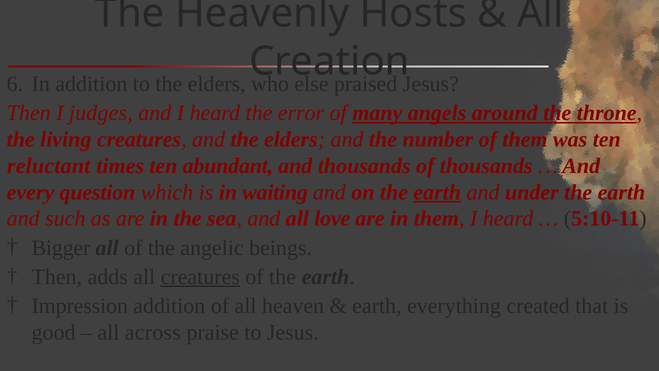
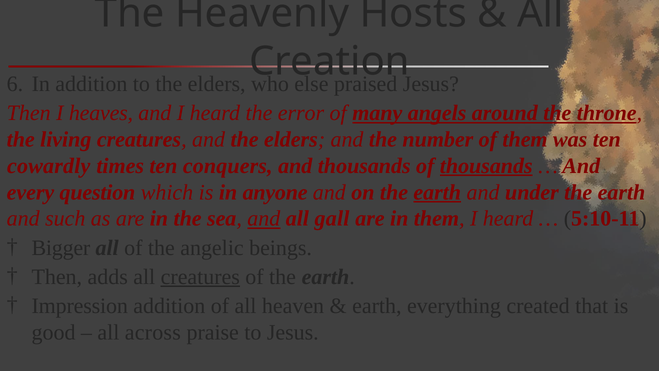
judges: judges -> heaves (101, 113)
reluctant: reluctant -> cowardly (49, 166)
abundant: abundant -> conquers (228, 166)
thousands underline: none -> present (486, 166)
waiting: waiting -> anyone (275, 192)
and underline: none -> present (264, 218)
love: love -> gall (332, 218)
